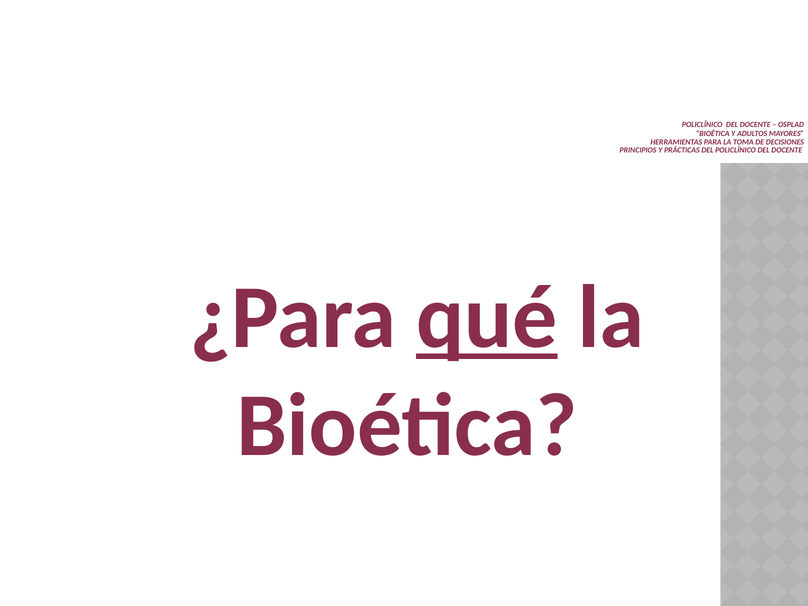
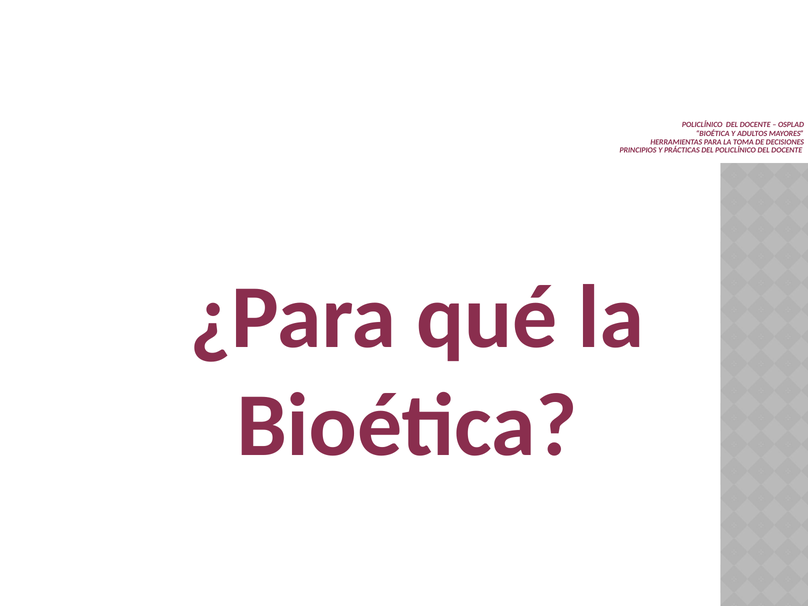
qué underline: present -> none (487, 318)
